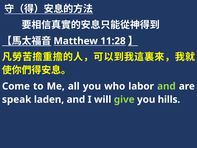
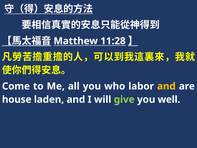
and colour: light green -> yellow (166, 86)
speak: speak -> house (17, 99)
hills: hills -> well (169, 99)
